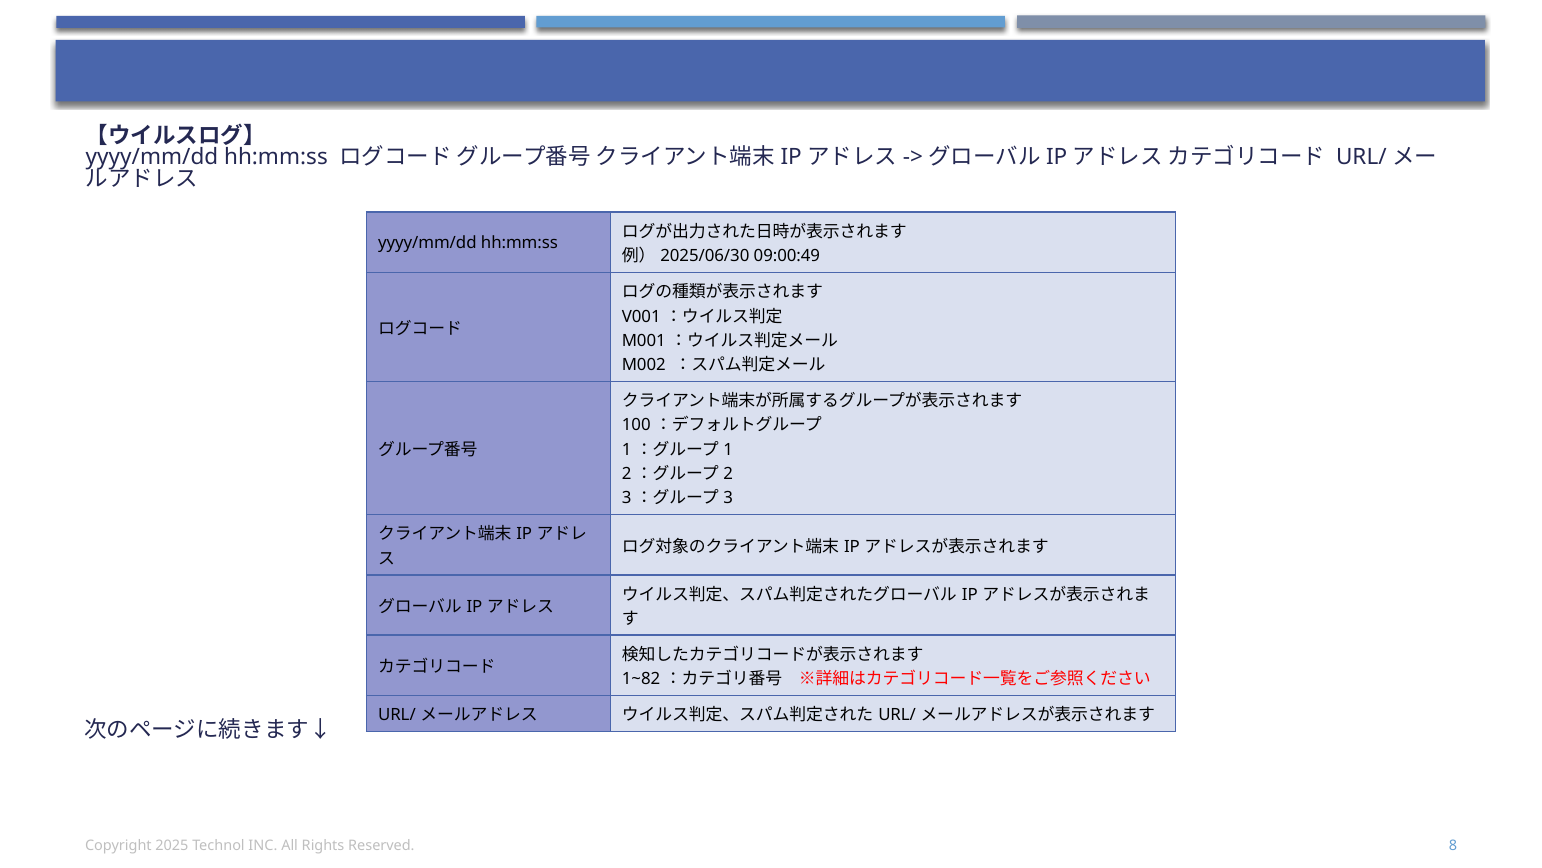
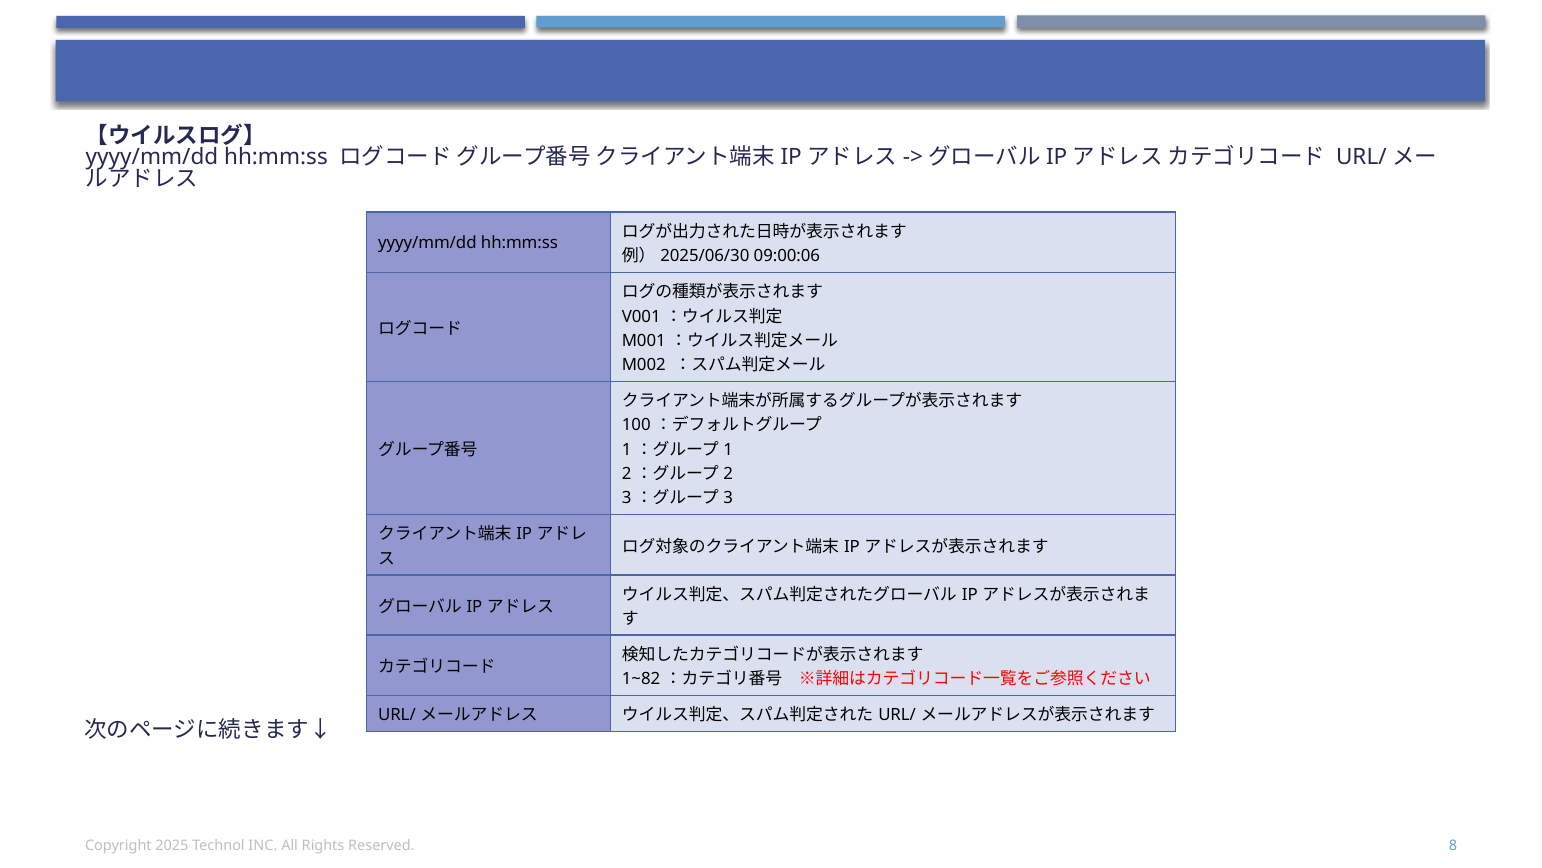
09:00:49: 09:00:49 -> 09:00:06 (787, 256)
